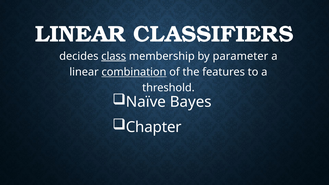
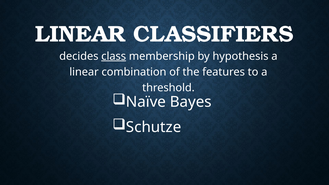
parameter: parameter -> hypothesis (241, 56)
combination underline: present -> none (134, 72)
Chapter: Chapter -> Schutze (154, 127)
